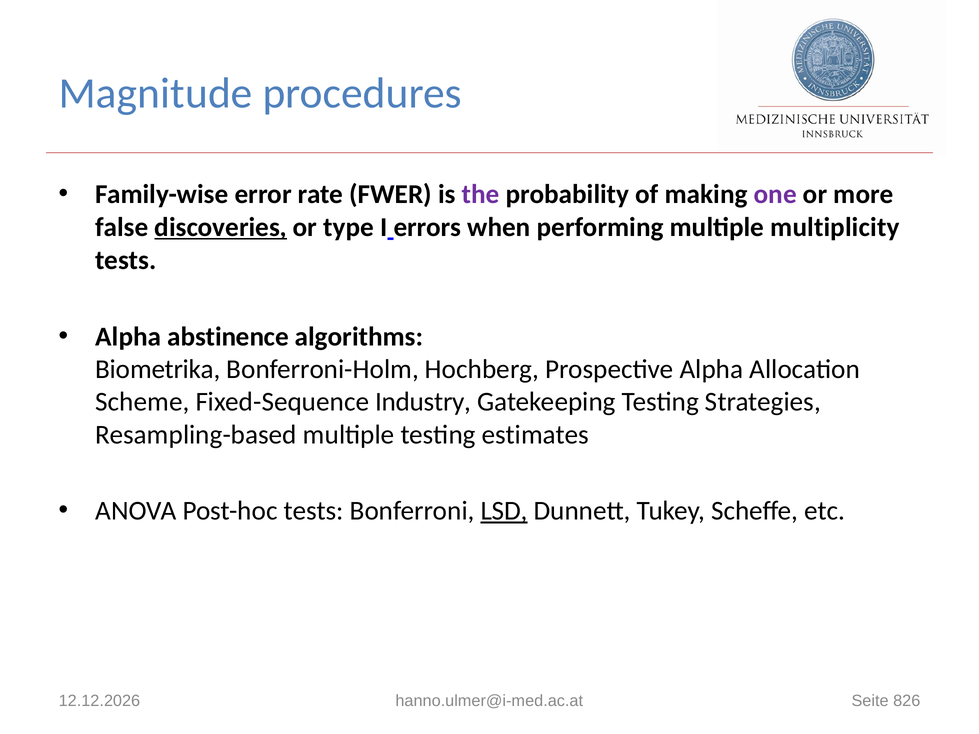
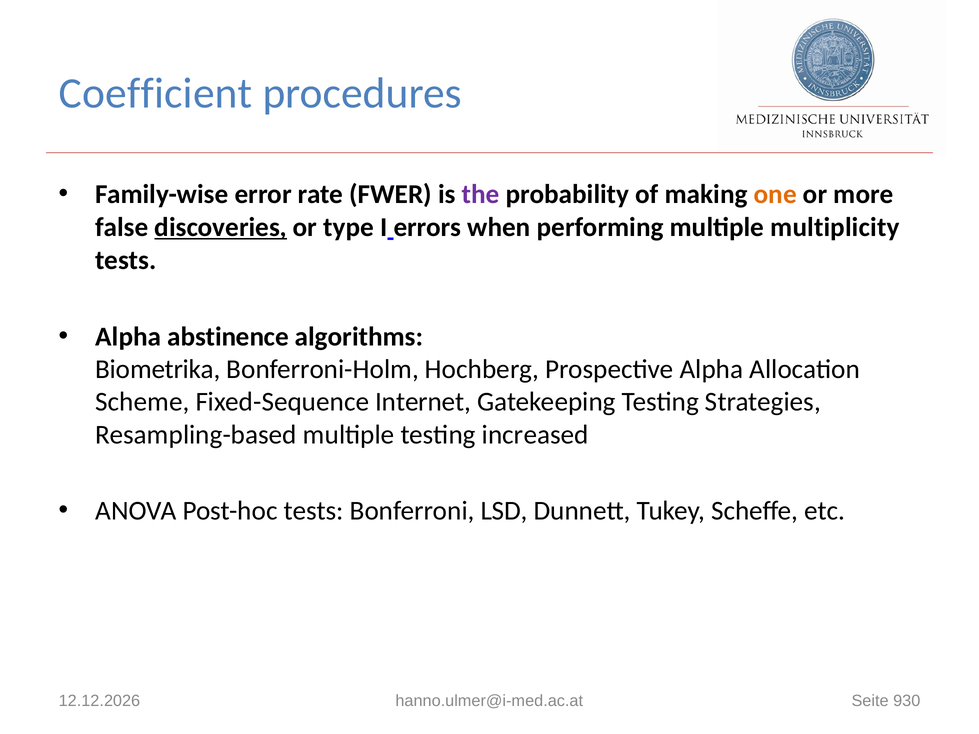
Magnitude: Magnitude -> Coefficient (156, 94)
one colour: purple -> orange (775, 194)
Industry: Industry -> Internet (423, 402)
estimates: estimates -> increased (535, 435)
LSD underline: present -> none (504, 511)
826: 826 -> 930 (907, 701)
